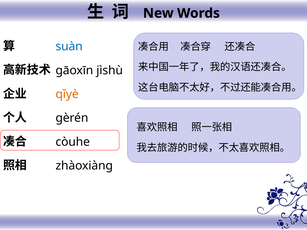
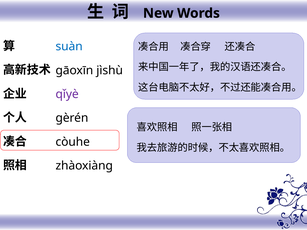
qǐyè colour: orange -> purple (67, 94)
